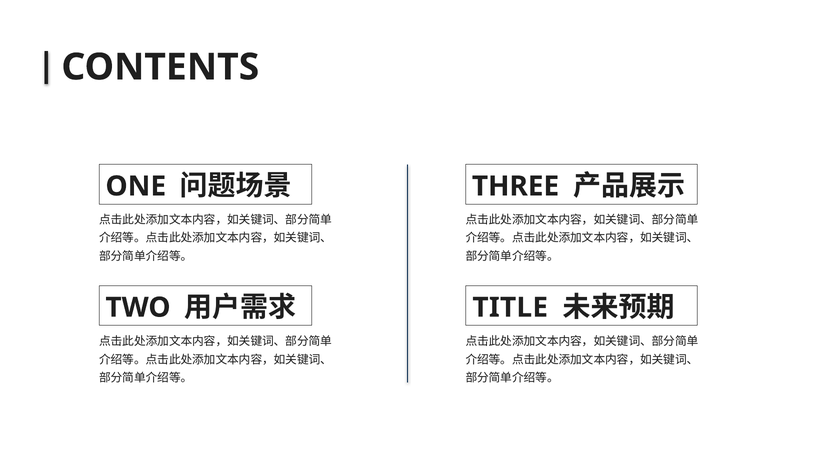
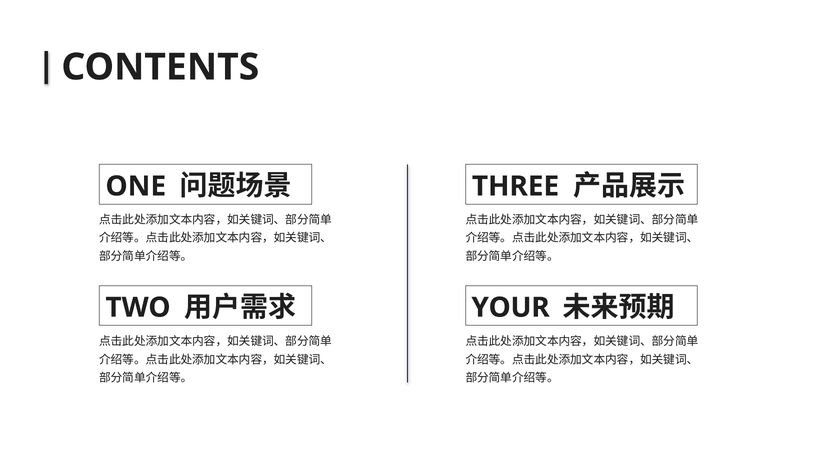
TITLE: TITLE -> YOUR (511, 307)
